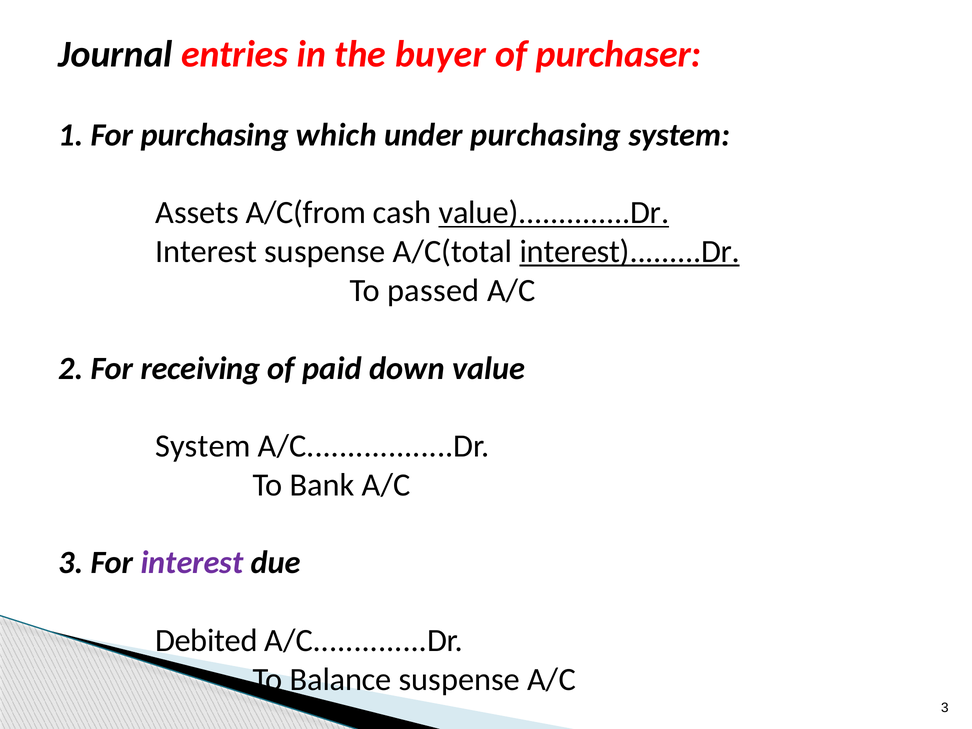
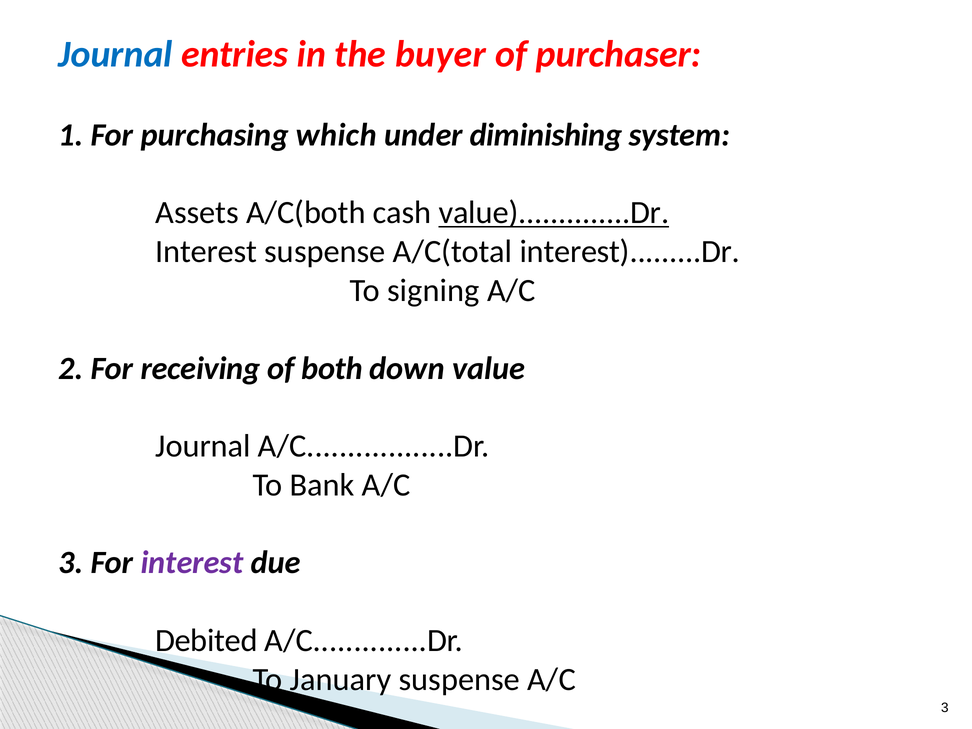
Journal colour: black -> blue (115, 54)
under purchasing: purchasing -> diminishing (546, 135)
A/C(from: A/C(from -> A/C(both (306, 213)
interest).........Dr underline: present -> none (630, 252)
passed: passed -> signing (433, 291)
paid: paid -> both (332, 368)
System: System -> Journal (203, 446)
Balance: Balance -> January (341, 679)
